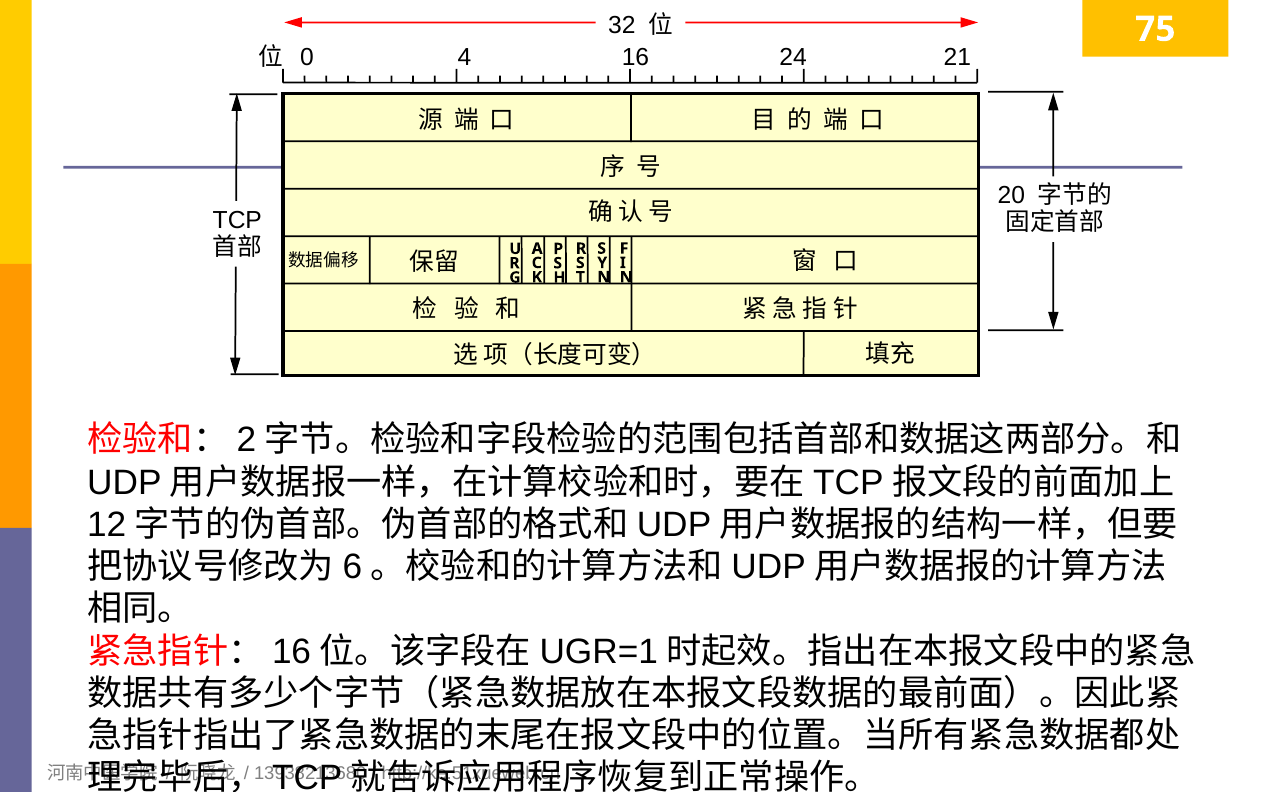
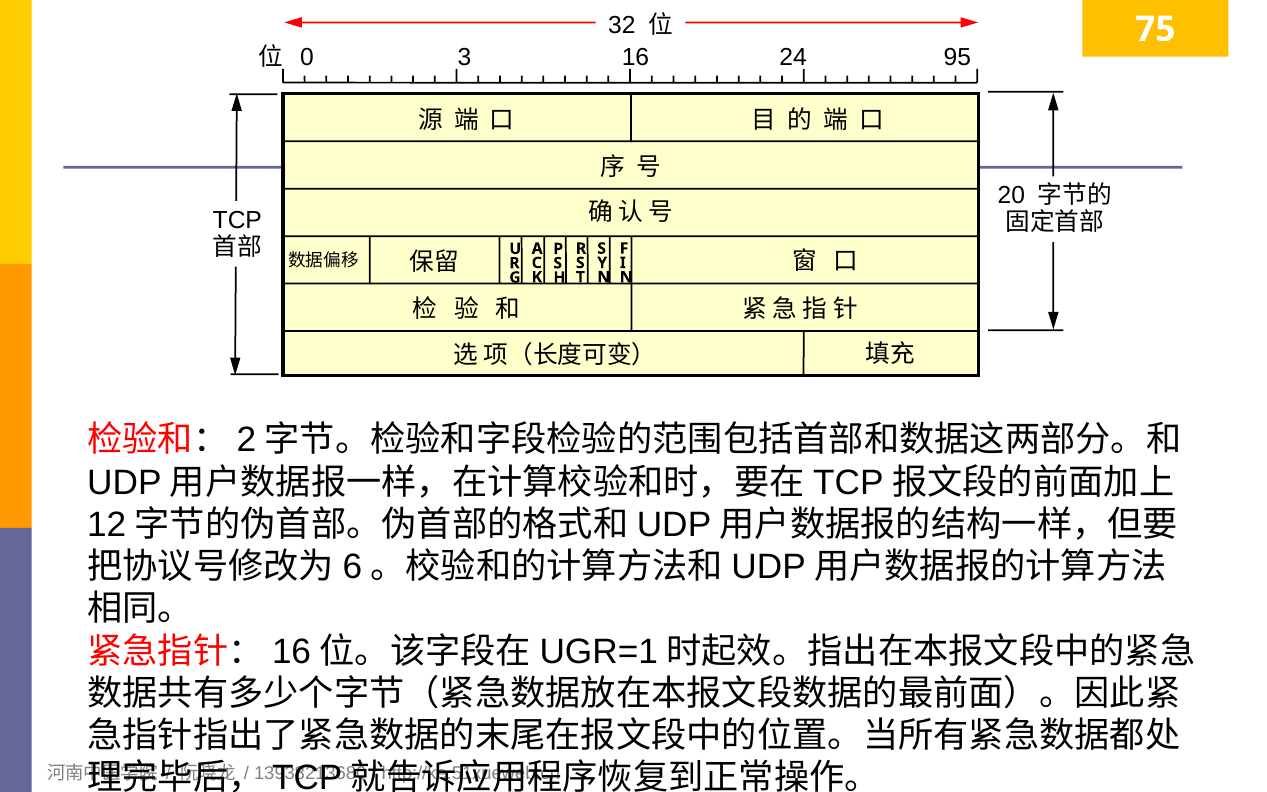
4: 4 -> 3 (464, 57)
21: 21 -> 95 (957, 57)
